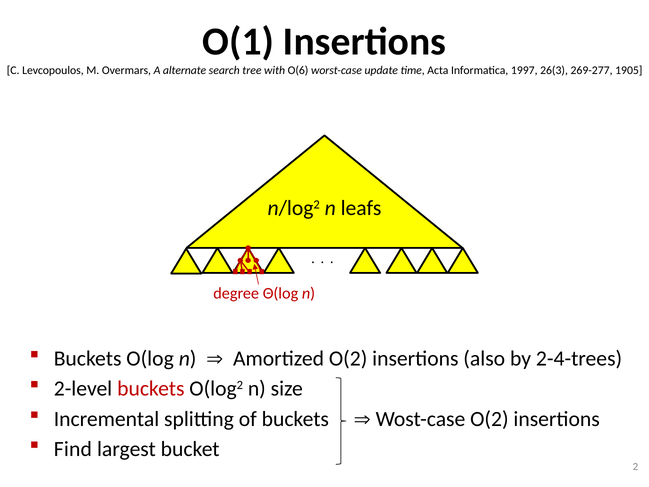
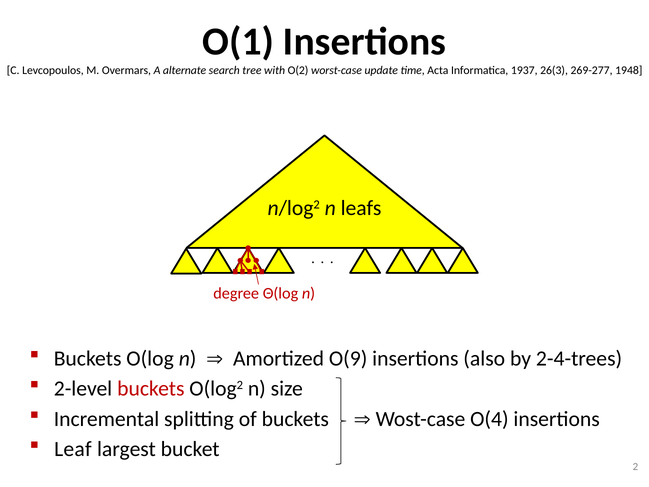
O(6: O(6 -> O(2 (298, 70)
1997: 1997 -> 1937 (524, 70)
1905: 1905 -> 1948 (629, 70)
Amortized O(2: O(2 -> O(9 (348, 358)
Wost-case O(2: O(2 -> O(4 (489, 419)
Find: Find -> Leaf (73, 449)
